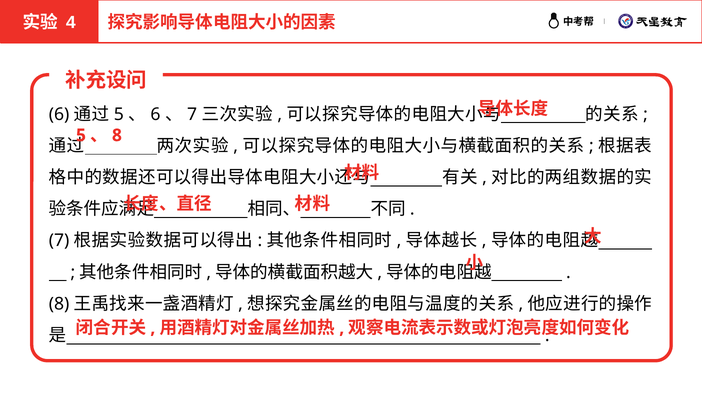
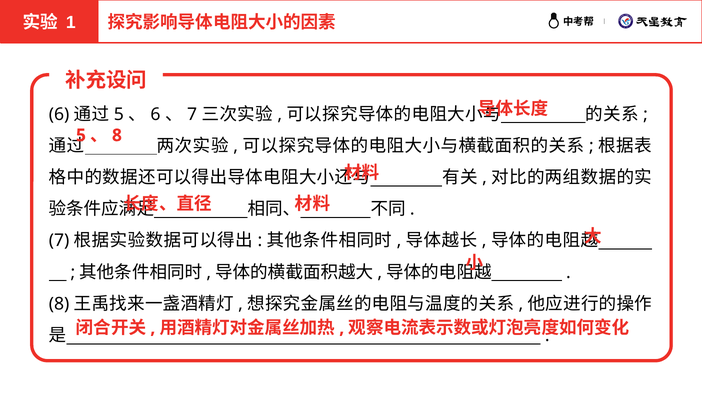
4: 4 -> 1 (71, 23)
